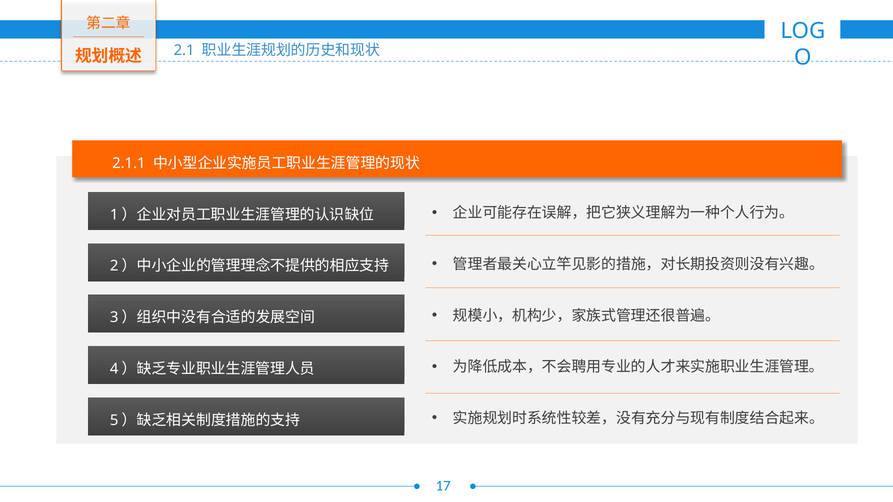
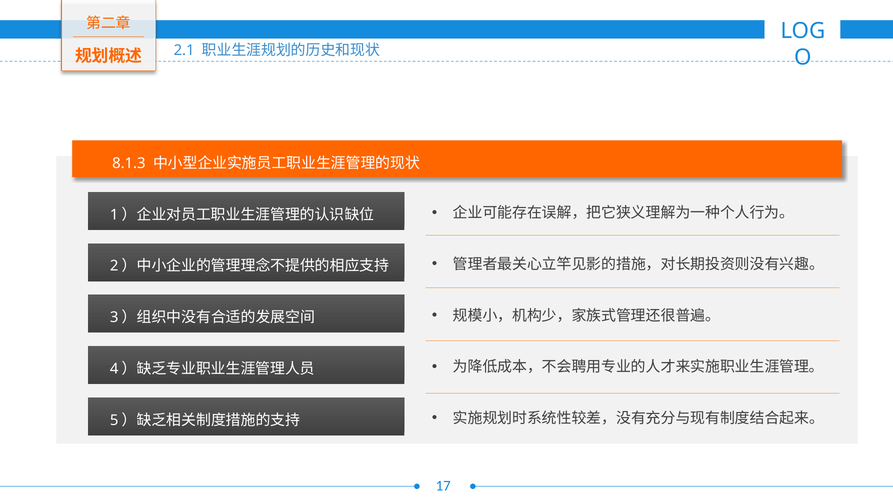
2.1.1: 2.1.1 -> 8.1.3 (129, 163)
